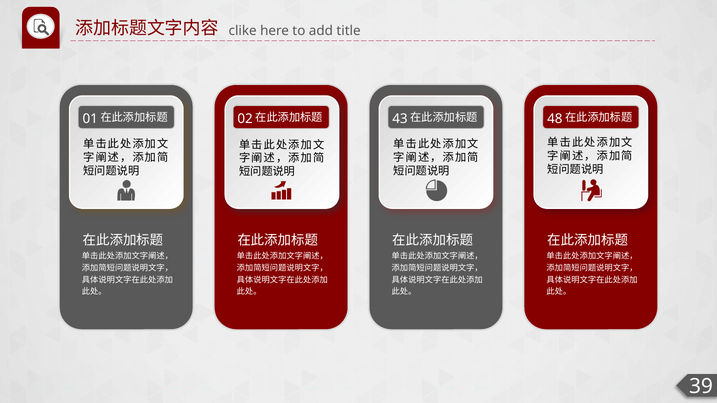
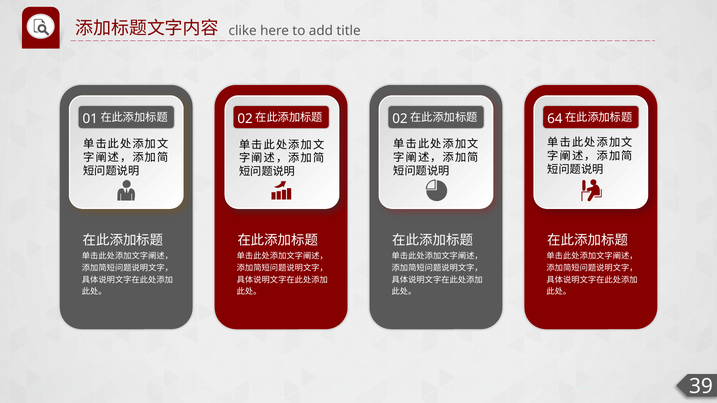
43: 43 -> 02 (400, 119)
48: 48 -> 64 (555, 119)
